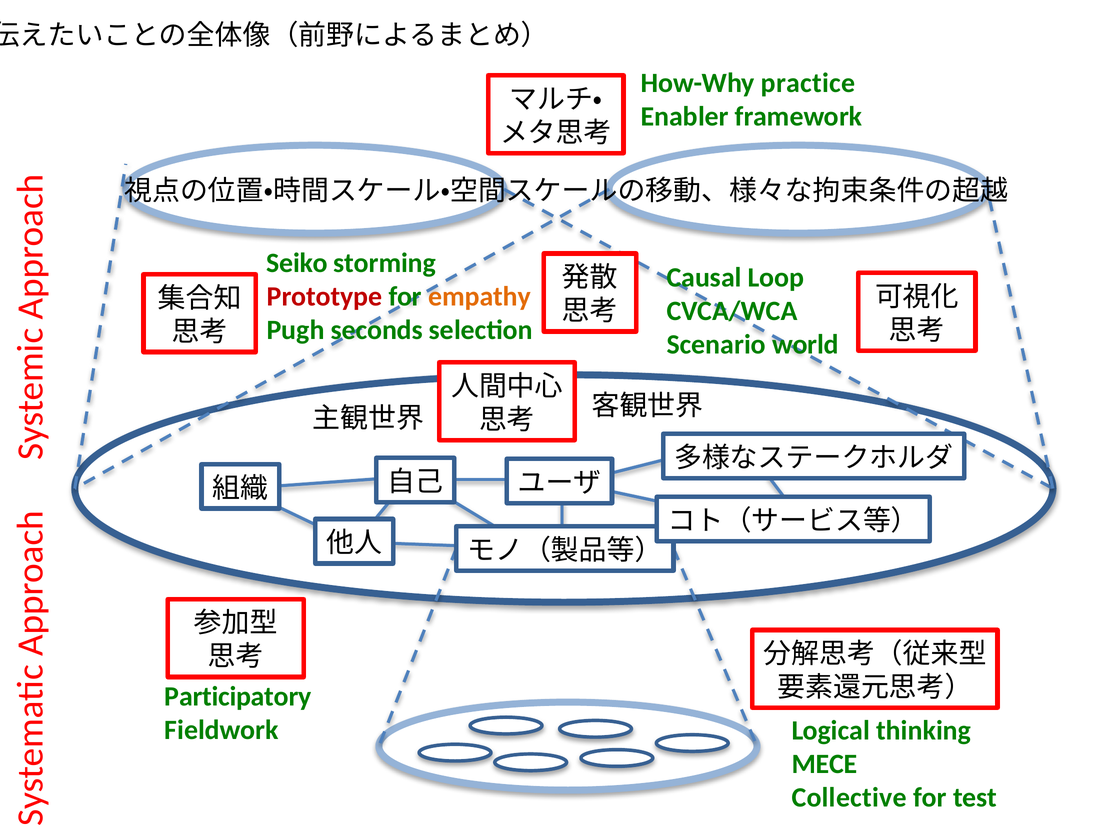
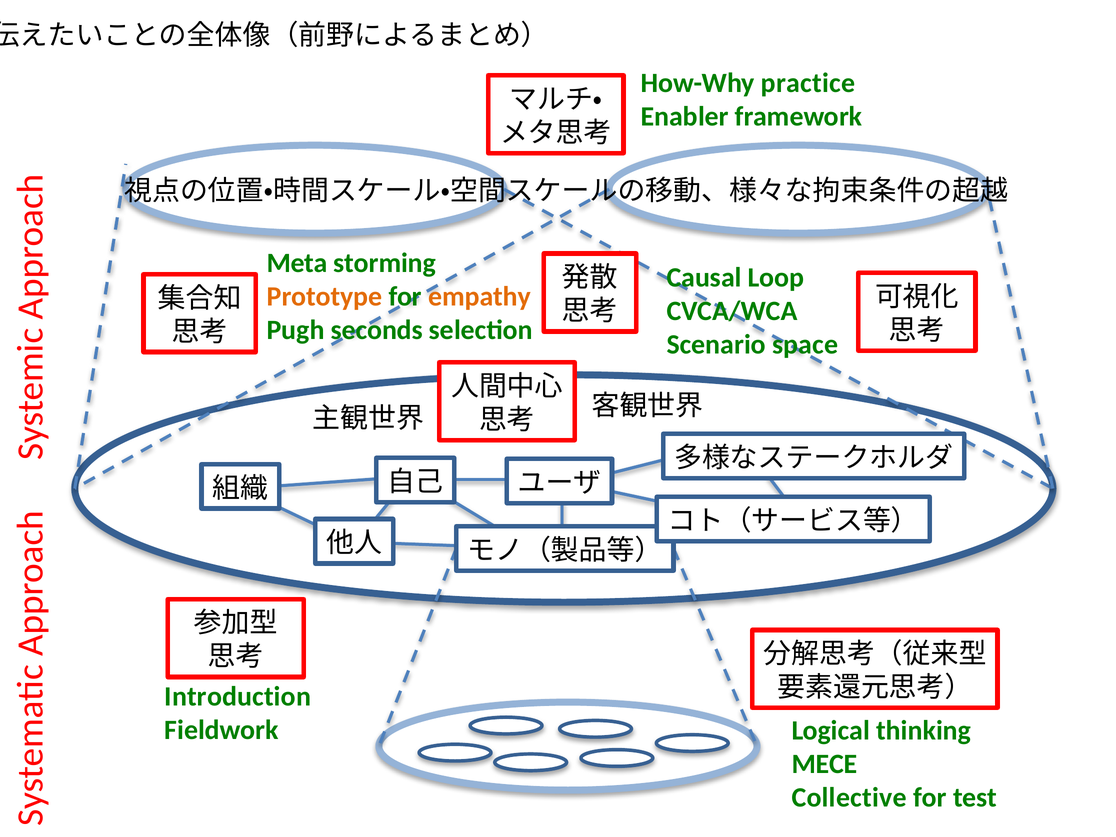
Seiko: Seiko -> Meta (297, 263)
Prototype colour: red -> orange (325, 296)
world: world -> space (805, 345)
Participatory: Participatory -> Introduction (238, 696)
